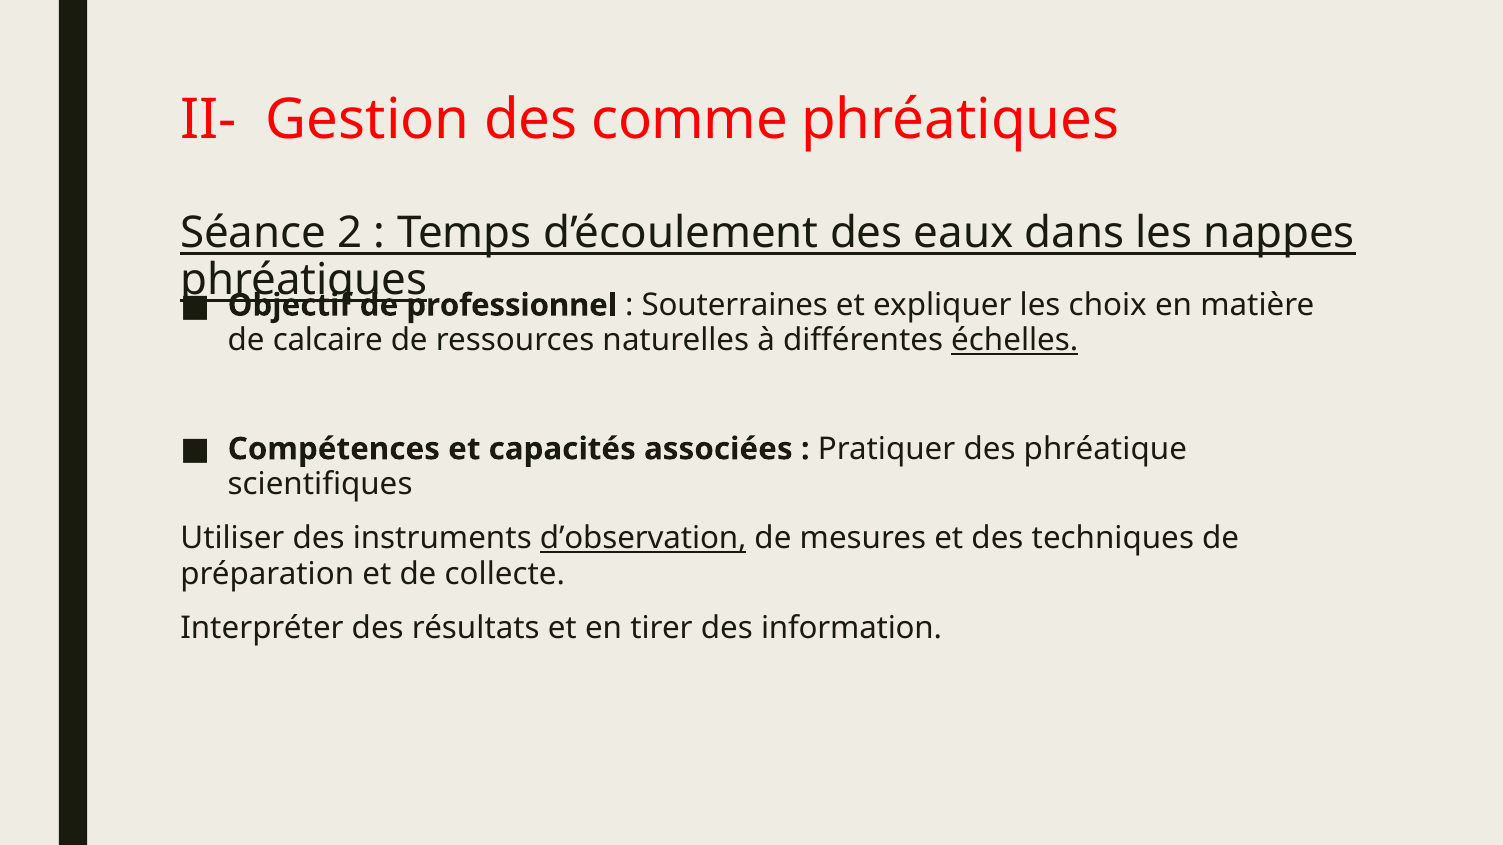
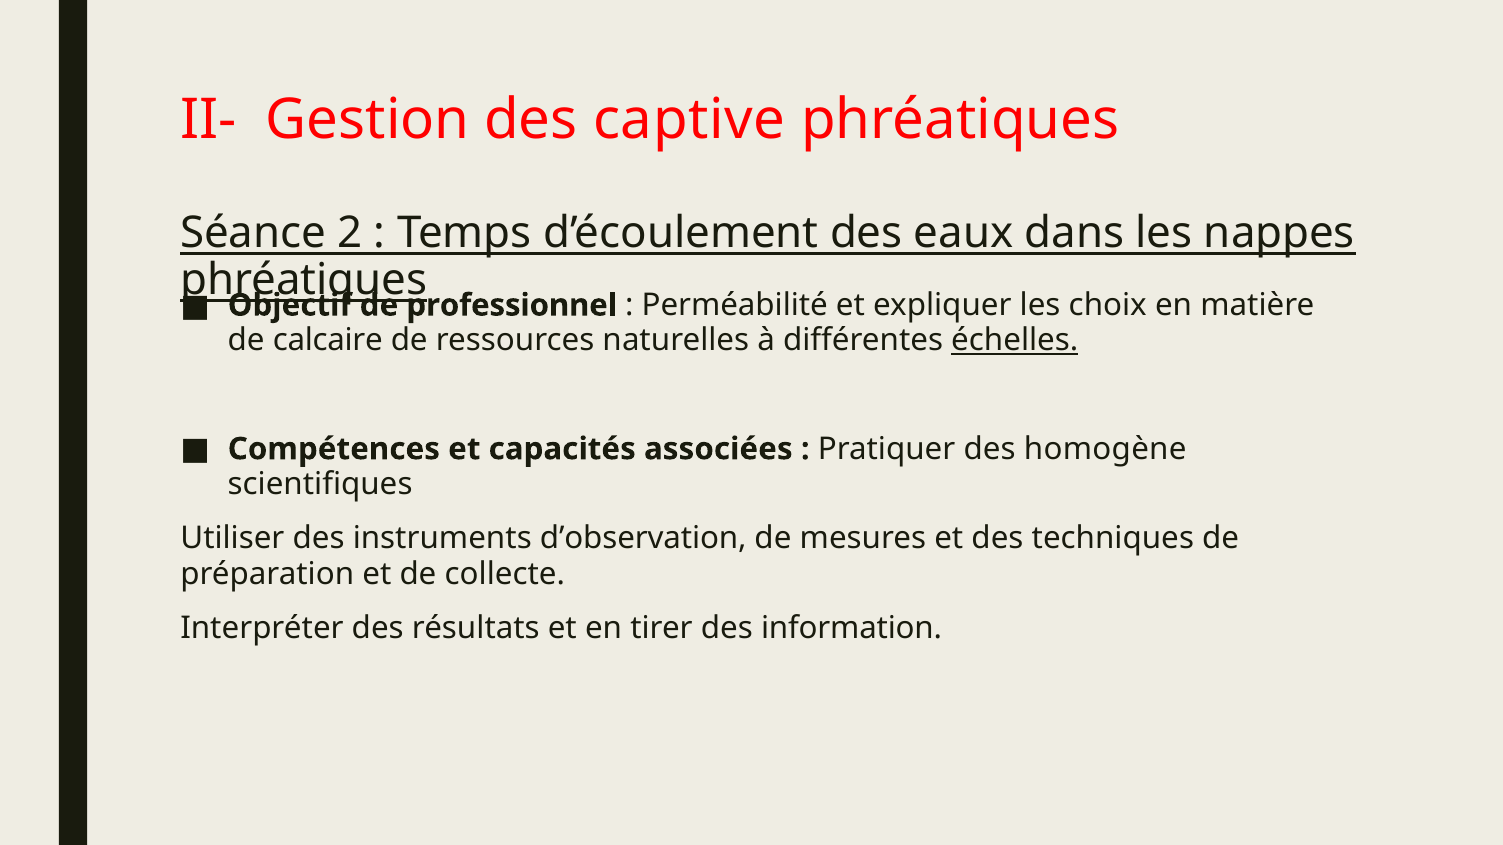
comme: comme -> captive (689, 120)
Souterraines: Souterraines -> Perméabilité (735, 305)
phréatique: phréatique -> homogène (1105, 449)
d’observation underline: present -> none (643, 539)
